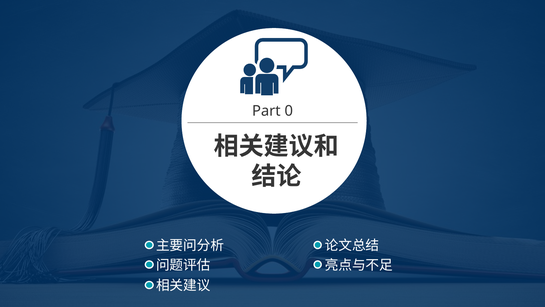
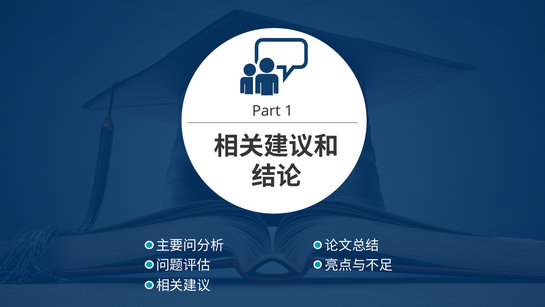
0: 0 -> 1 (289, 111)
